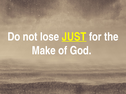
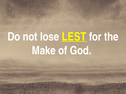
JUST: JUST -> LEST (74, 37)
